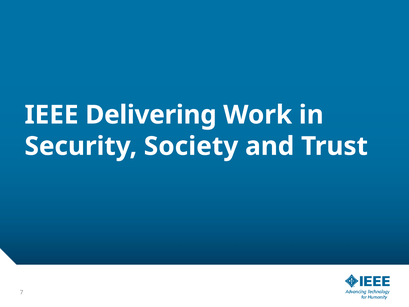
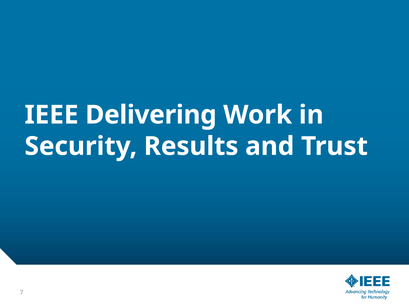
Society: Society -> Results (191, 146)
